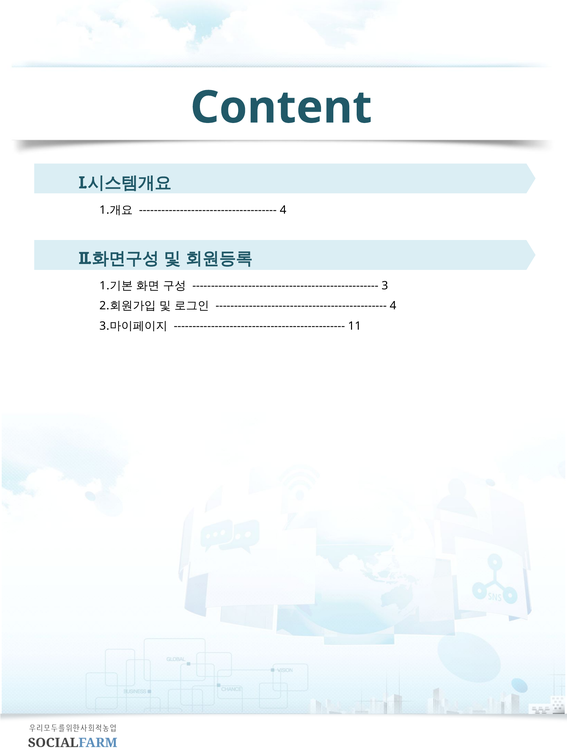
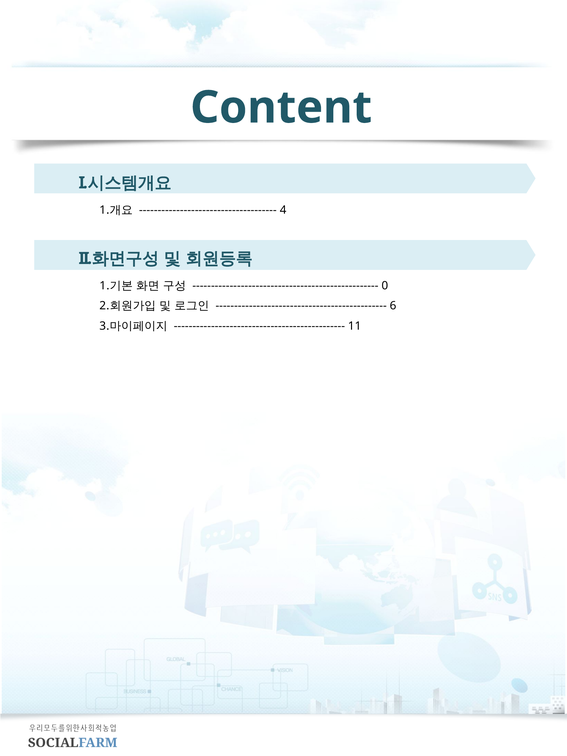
3: 3 -> 0 (385, 286)
4: 4 -> 6 (393, 306)
